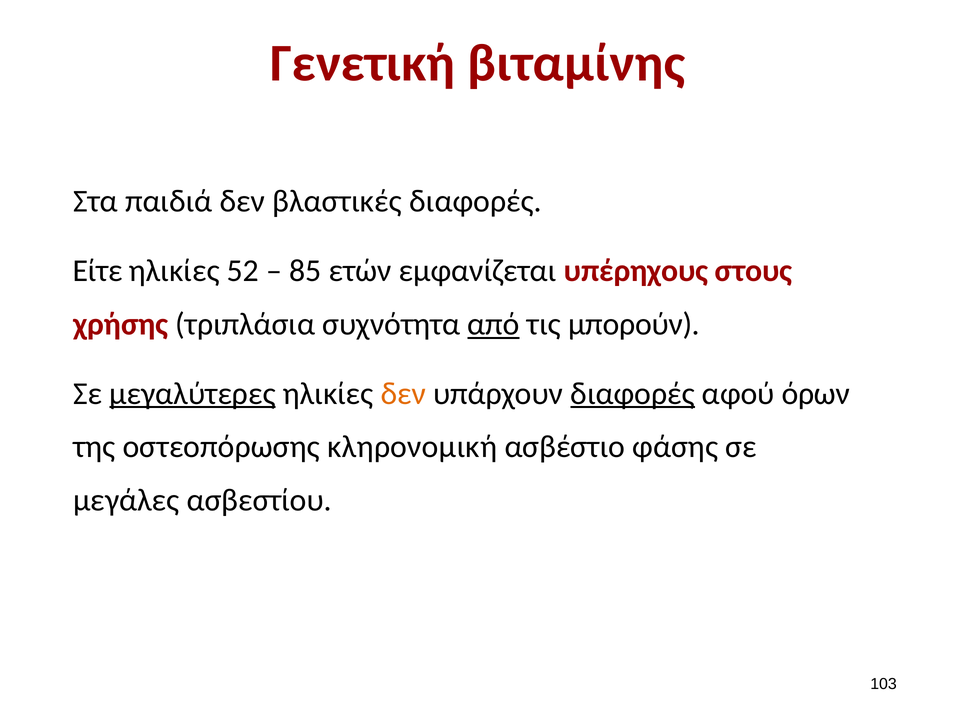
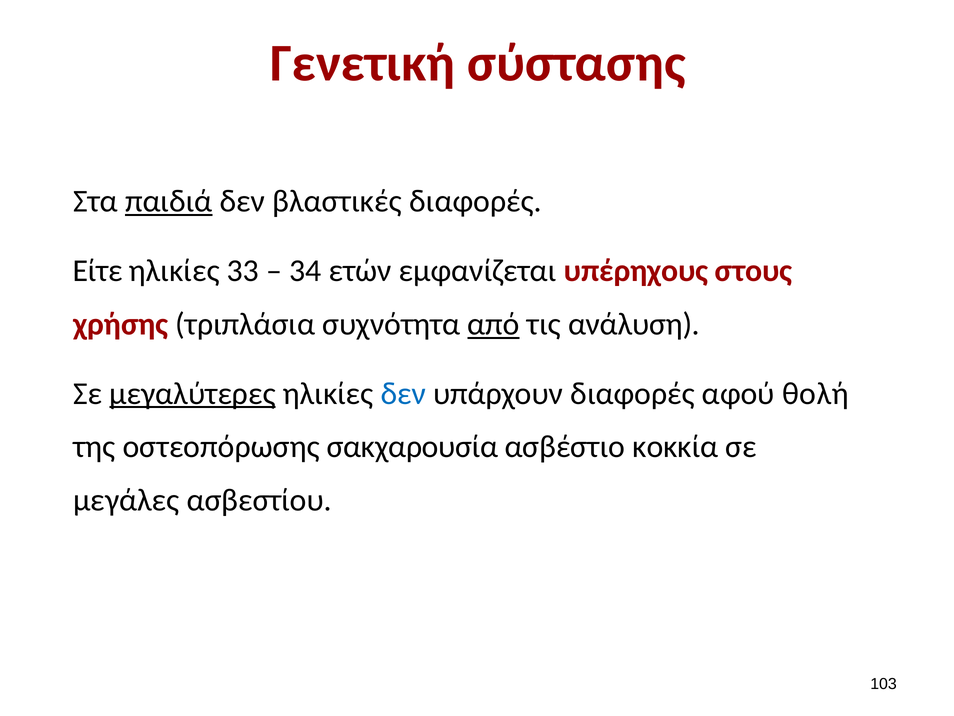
βιταμίνης: βιταμίνης -> σύστασης (576, 63)
παιδιά underline: none -> present (169, 201)
52: 52 -> 33 (243, 271)
85: 85 -> 34 (305, 271)
μπορούν: μπορούν -> ανάλυση (634, 324)
δεν colour: orange -> blue (403, 393)
διαφορές underline: present -> none (633, 393)
όρων: όρων -> θολή (815, 393)
κληρονομική: κληρονομική -> σακχαρουσία (412, 447)
φάσης: φάσης -> κοκκία (675, 447)
